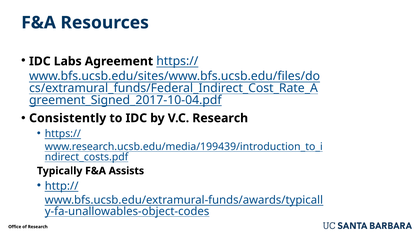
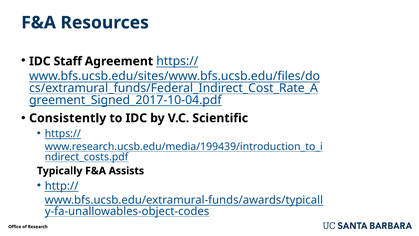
Labs: Labs -> Staff (68, 61)
V.C Research: Research -> Scientific (220, 118)
